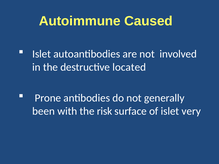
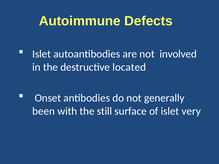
Caused: Caused -> Defects (148, 21)
Prone: Prone -> Onset (48, 98)
risk: risk -> still (105, 111)
